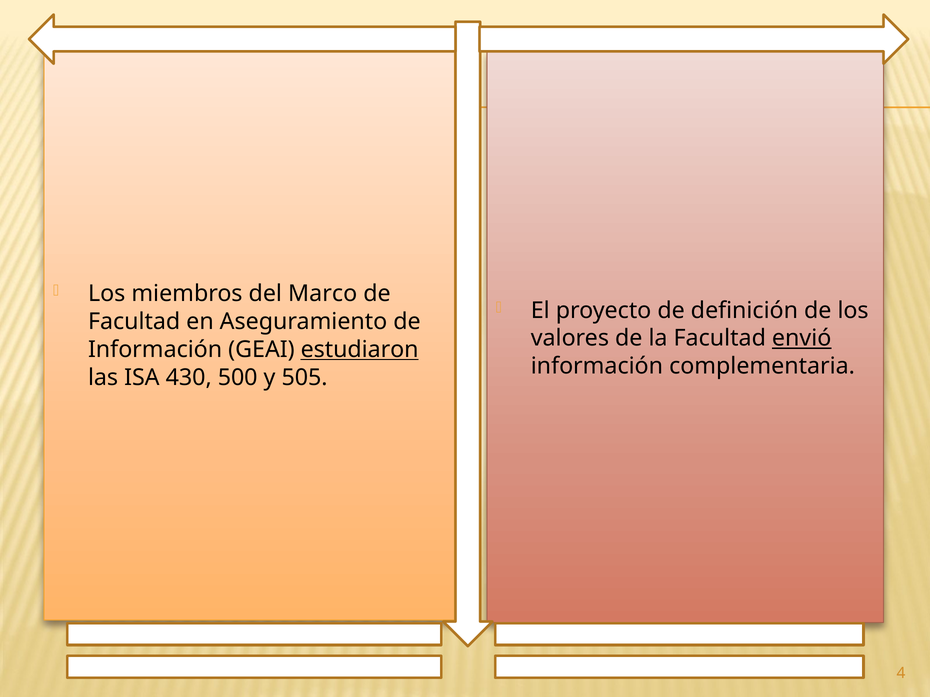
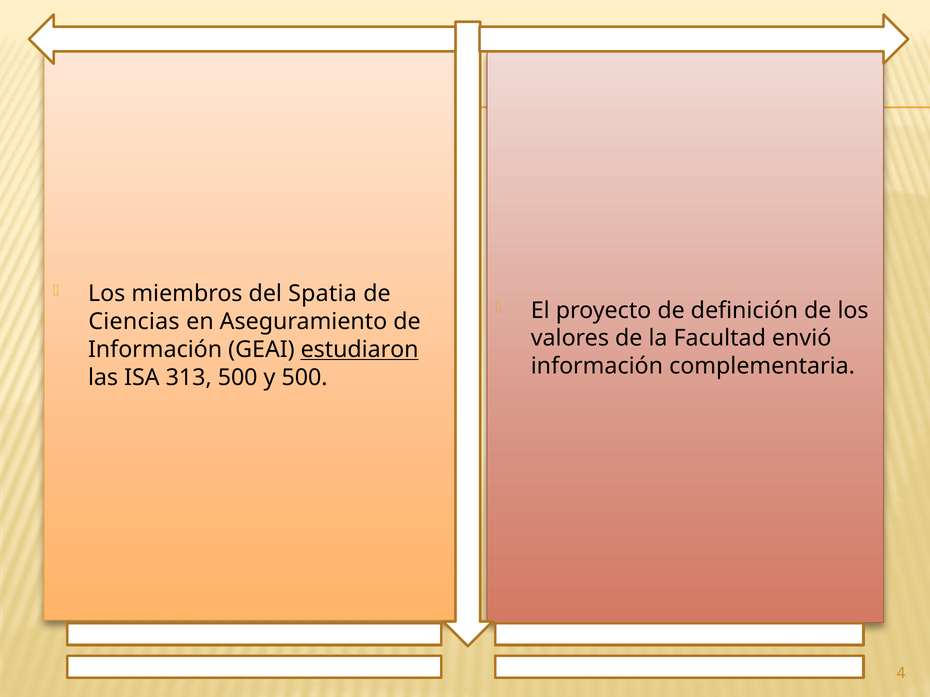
Marco: Marco -> Spatia (323, 294)
Facultad: Facultad -> Ciencias (134, 322)
envió underline: present -> none (802, 339)
430: 430 -> 313 (189, 378)
y 505: 505 -> 500 (305, 378)
